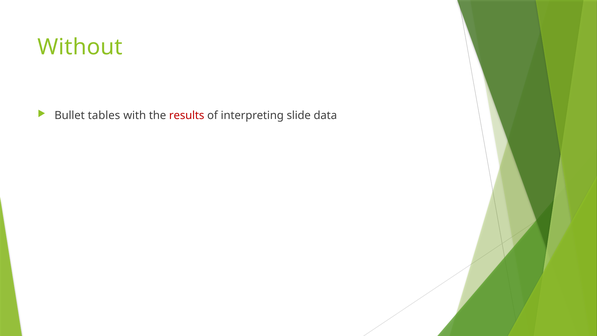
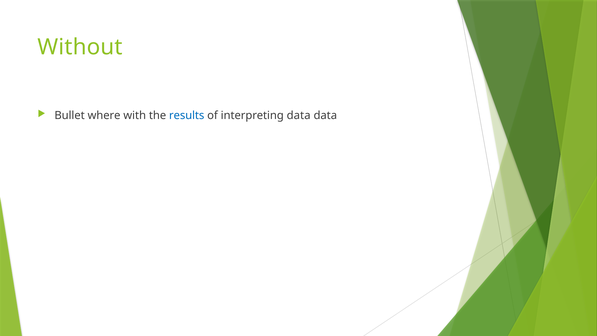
tables: tables -> where (104, 116)
results colour: red -> blue (187, 116)
interpreting slide: slide -> data (299, 116)
